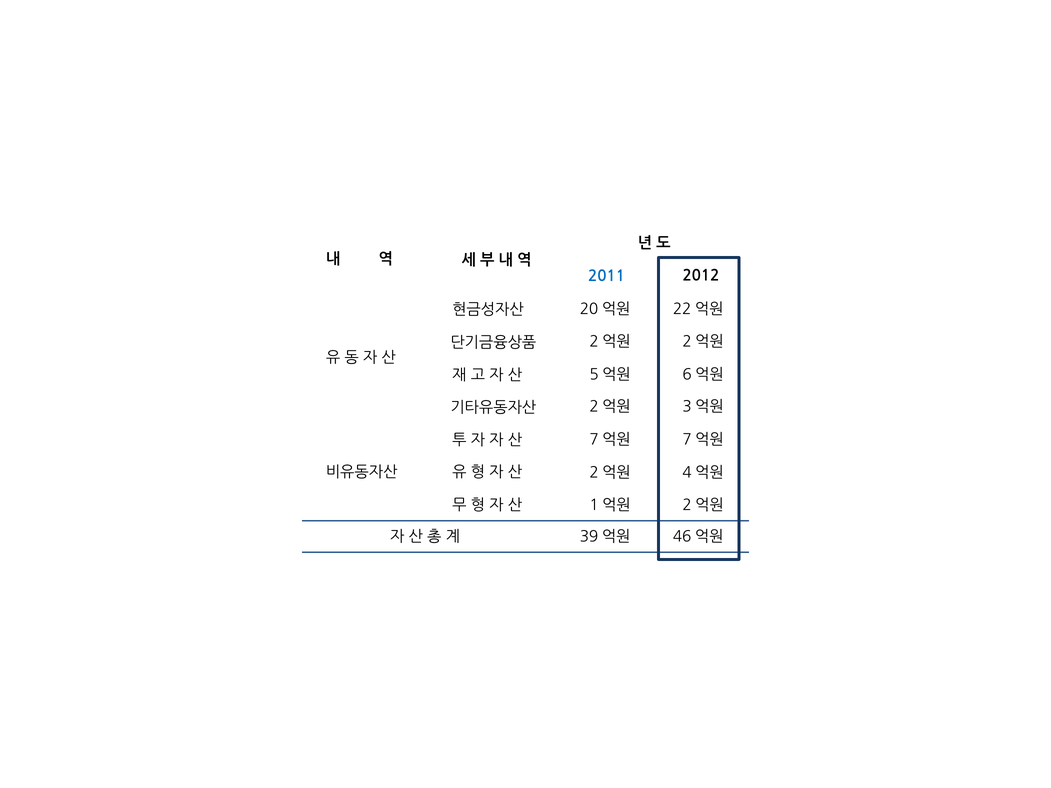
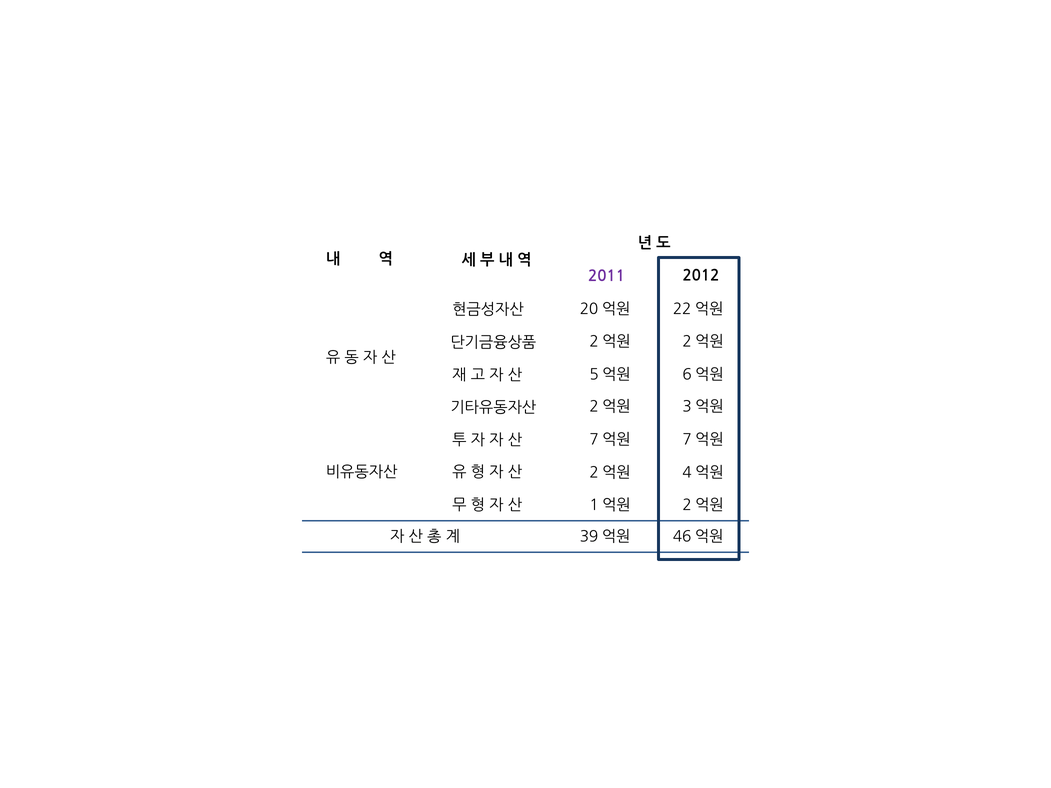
2011 colour: blue -> purple (607, 276)
